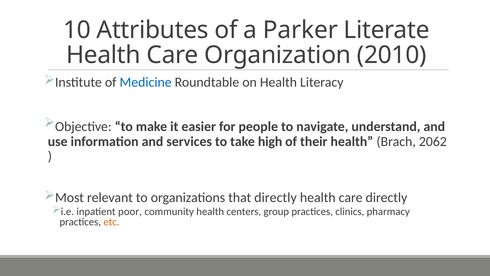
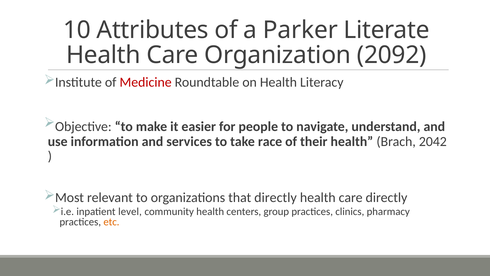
2010: 2010 -> 2092 (392, 55)
Medicine colour: blue -> red (146, 82)
high: high -> race (270, 141)
2062: 2062 -> 2042 (433, 141)
poor: poor -> level (130, 211)
